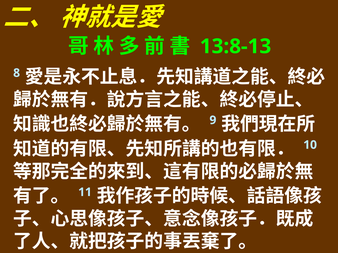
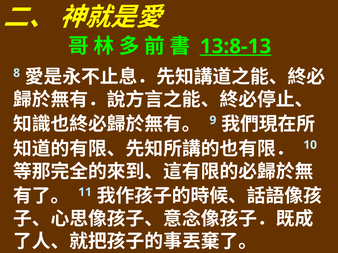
13:8-13 underline: none -> present (236, 46)
